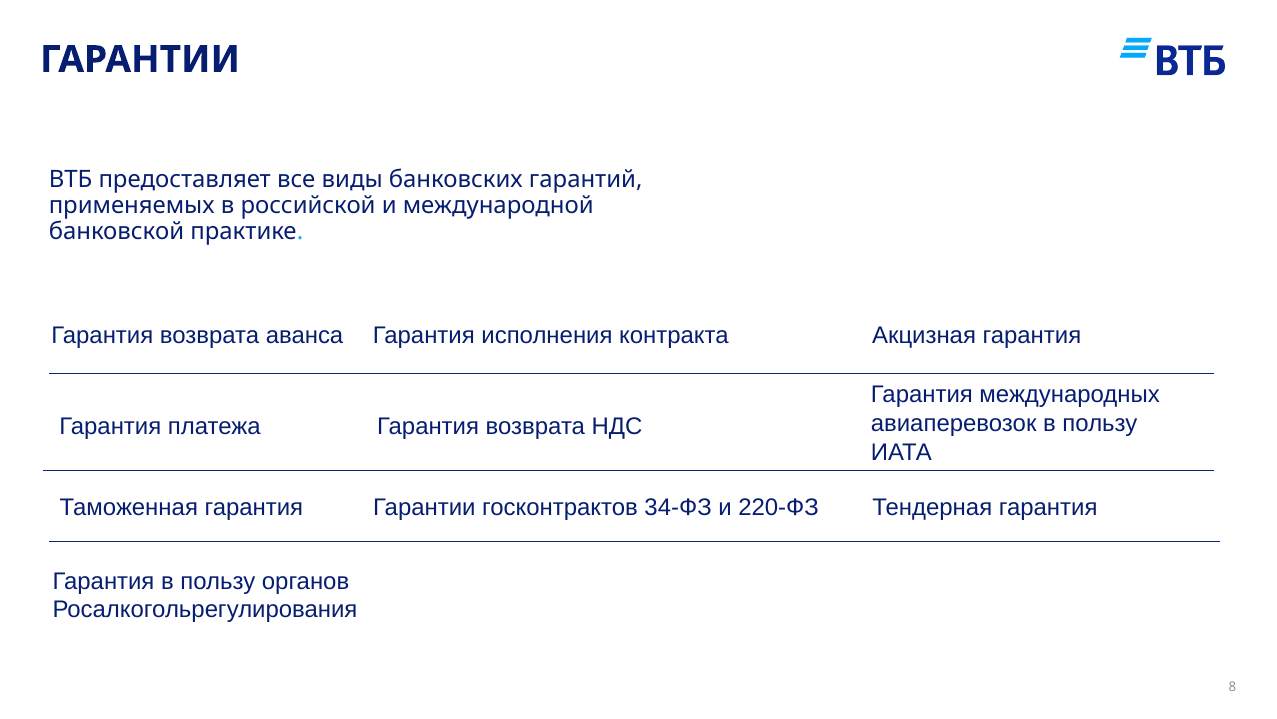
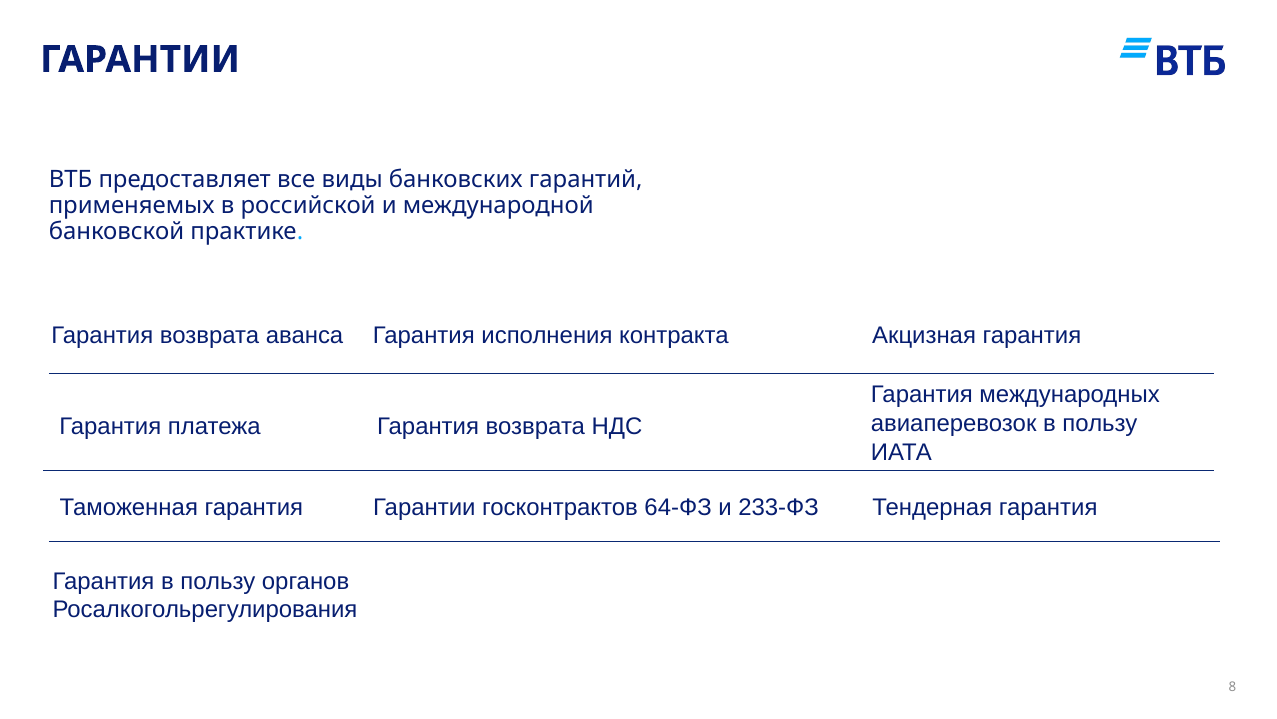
34-ФЗ: 34-ФЗ -> 64-ФЗ (678, 507)
220-ФЗ: 220-ФЗ -> 233-ФЗ (779, 507)
